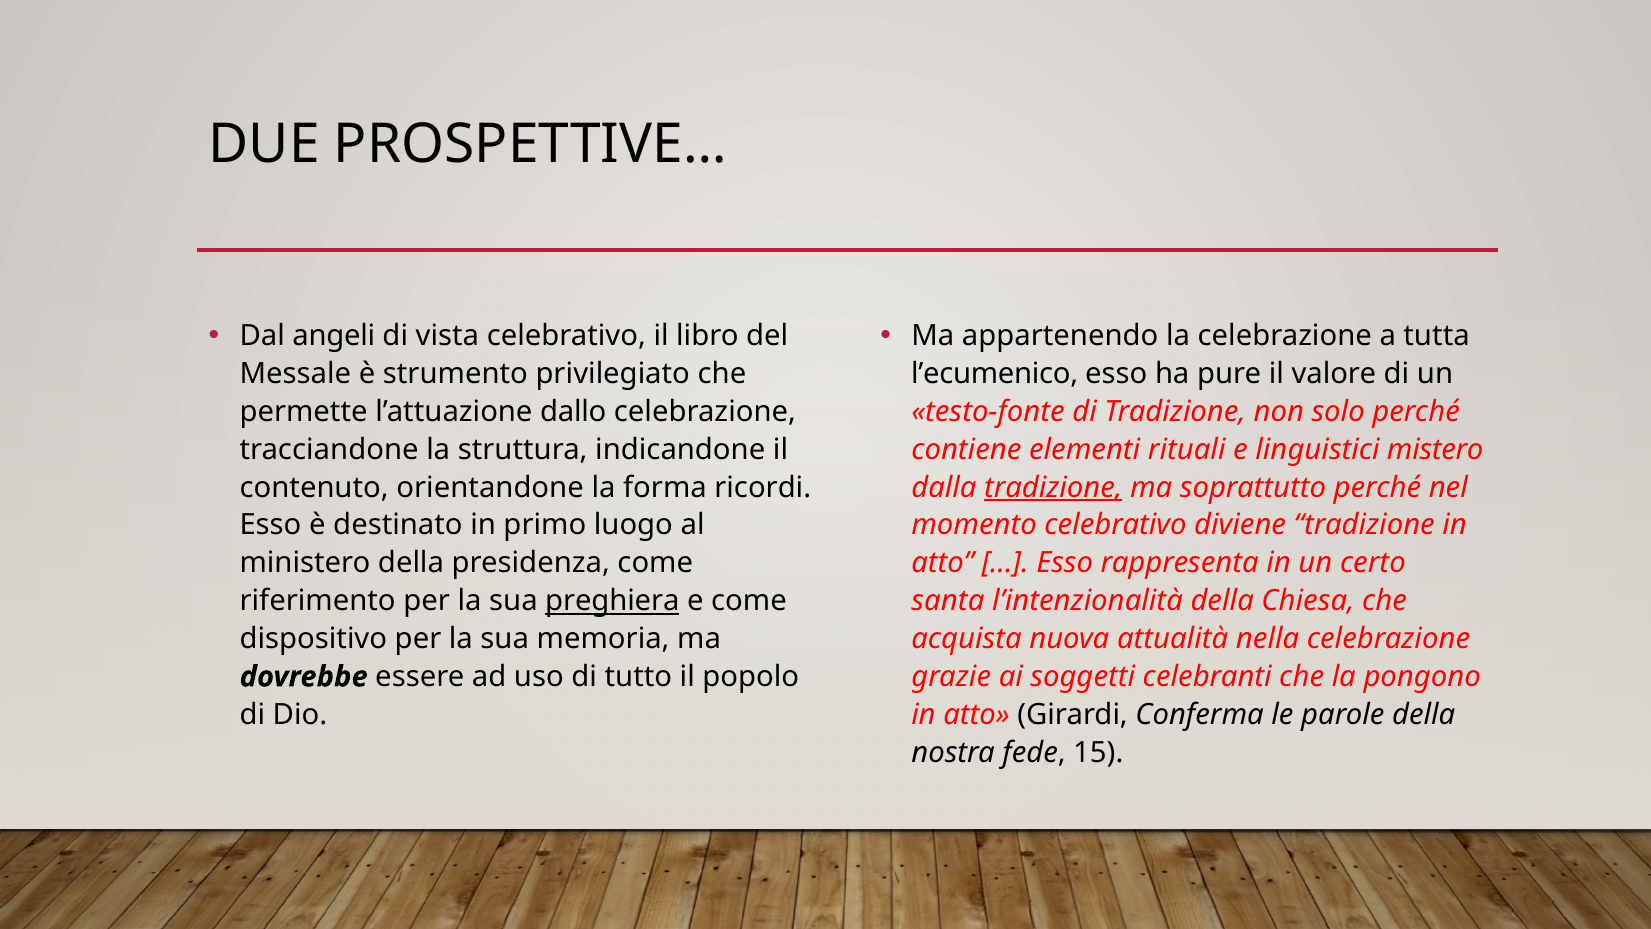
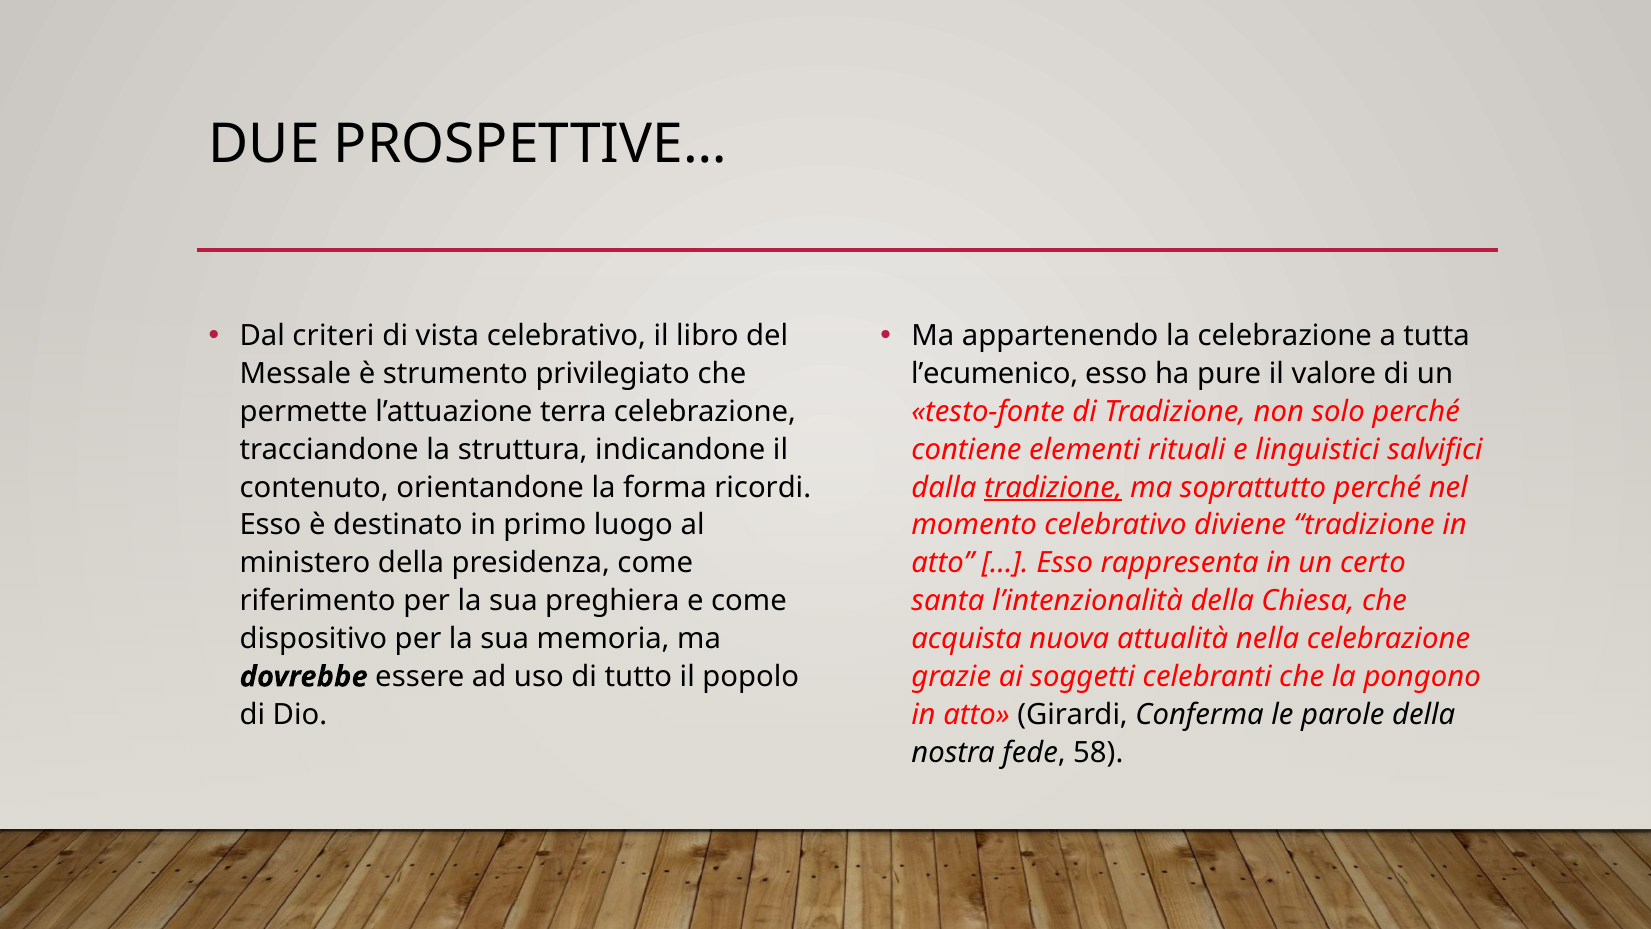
angeli: angeli -> criteri (333, 336)
dallo: dallo -> terra (573, 411)
mistero: mistero -> salvifici (1435, 449)
preghiera underline: present -> none (612, 601)
15: 15 -> 58 (1098, 752)
